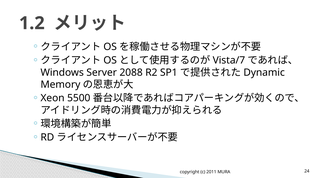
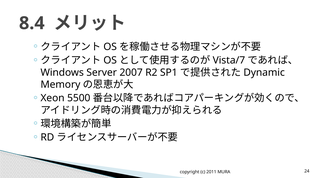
1.2: 1.2 -> 8.4 (32, 23)
2088: 2088 -> 2007 (131, 73)
